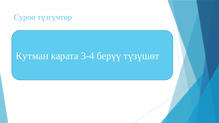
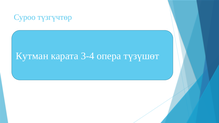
берүү: берүү -> опера (109, 56)
